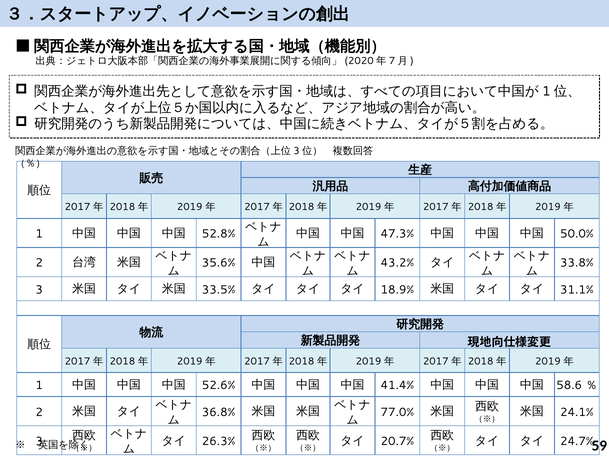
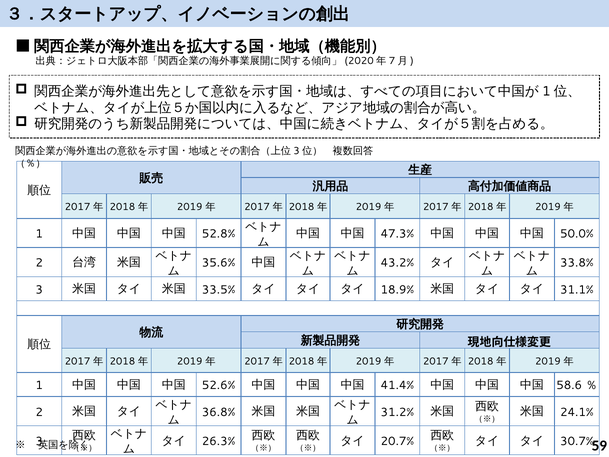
77.0%: 77.0% -> 31.2% (397, 412)
24.7%: 24.7% -> 30.7% (577, 441)
